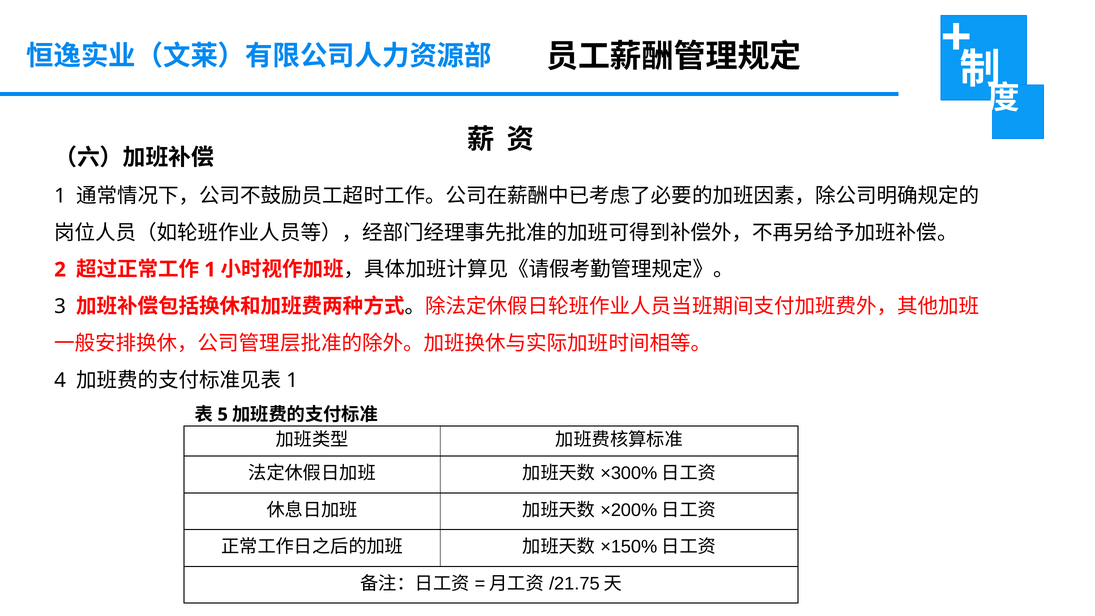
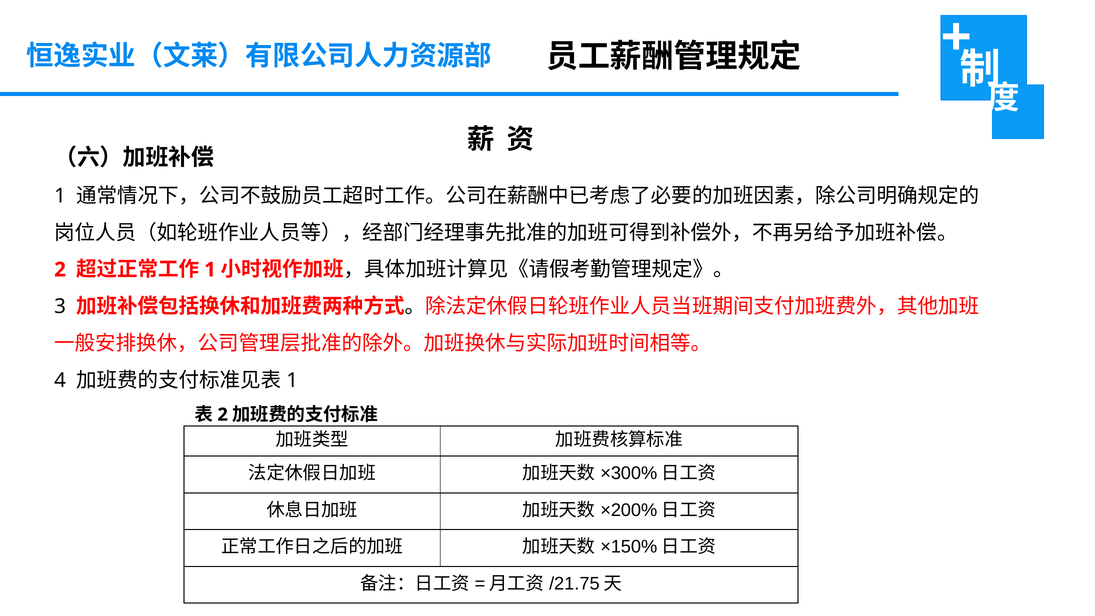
5: 5 -> 2 (223, 415)
